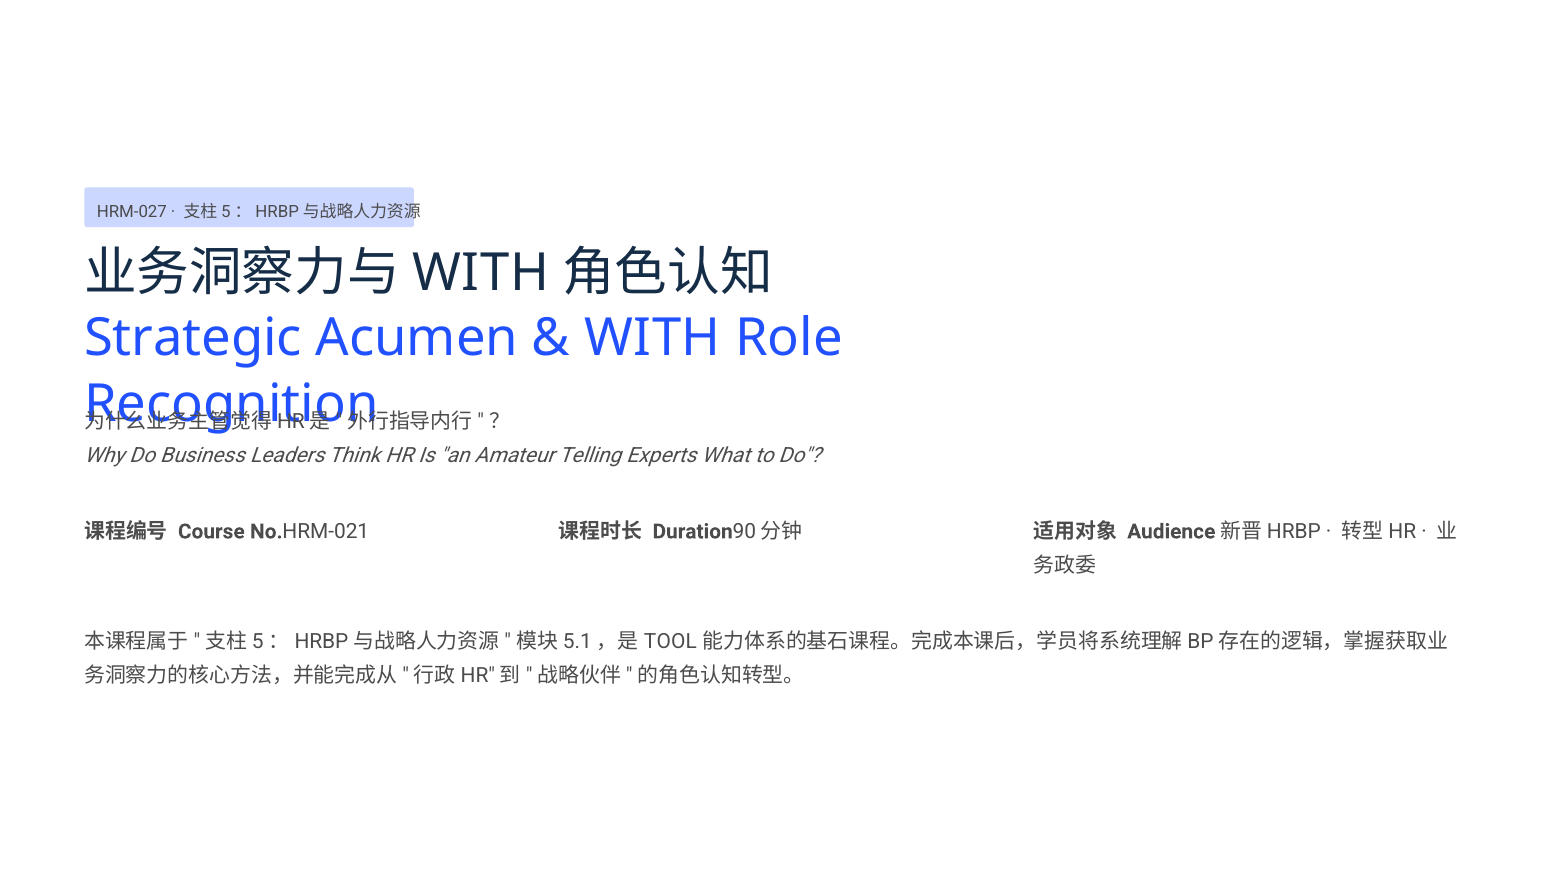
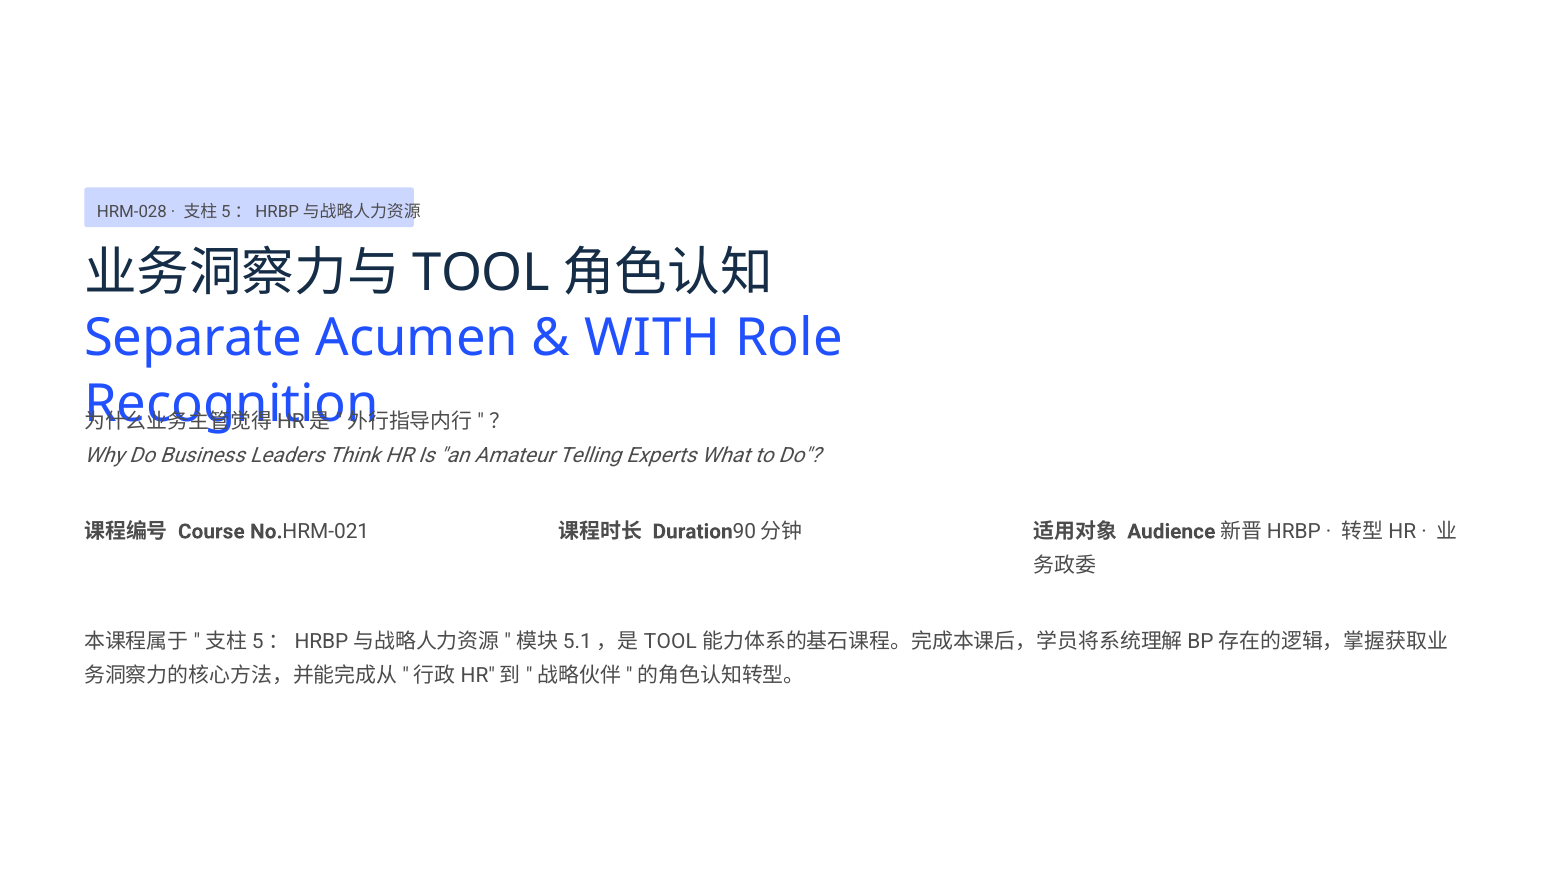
HRM-027: HRM-027 -> HRM-028 (132, 212)
WITH: WITH -> TOOL (481, 273)
Strategic: Strategic -> Separate (193, 338)
